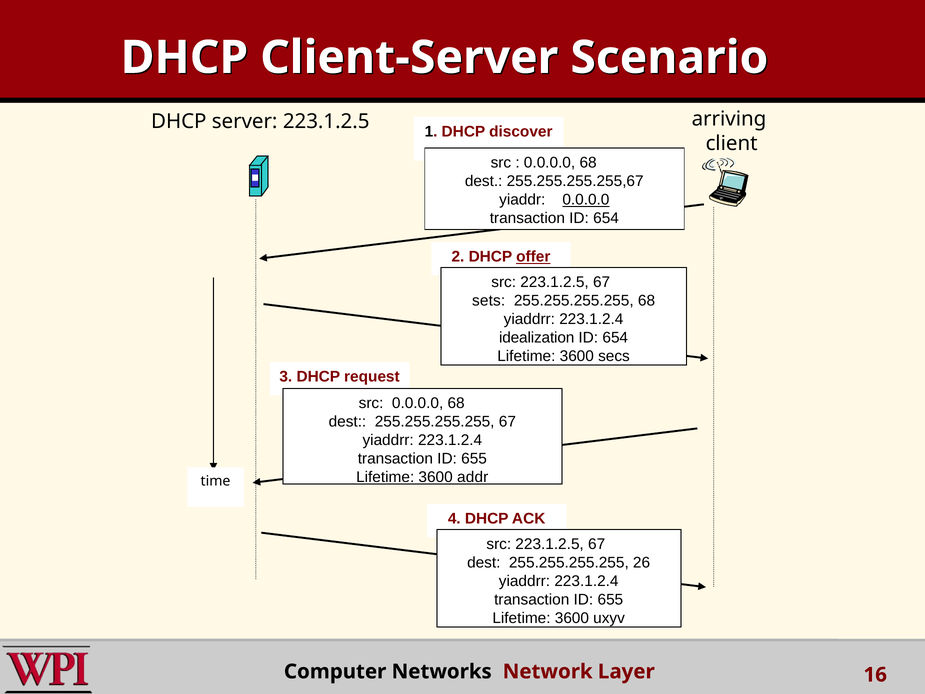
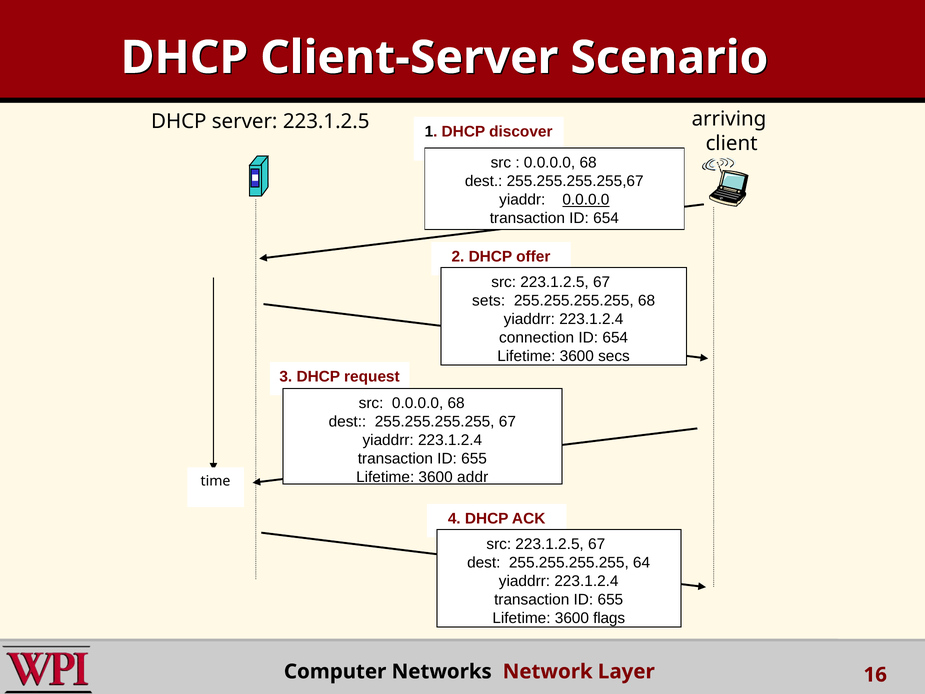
offer underline: present -> none (533, 257)
idealization: idealization -> connection (537, 338)
26: 26 -> 64 (642, 563)
uxyv: uxyv -> flags (609, 618)
